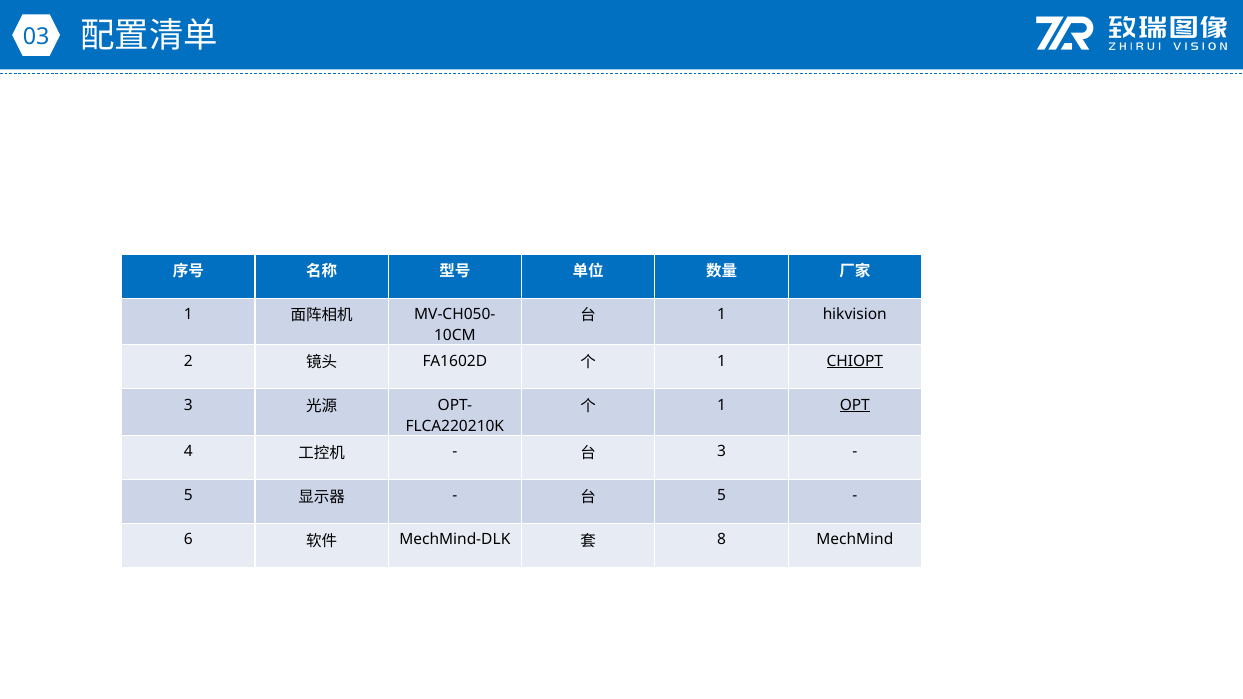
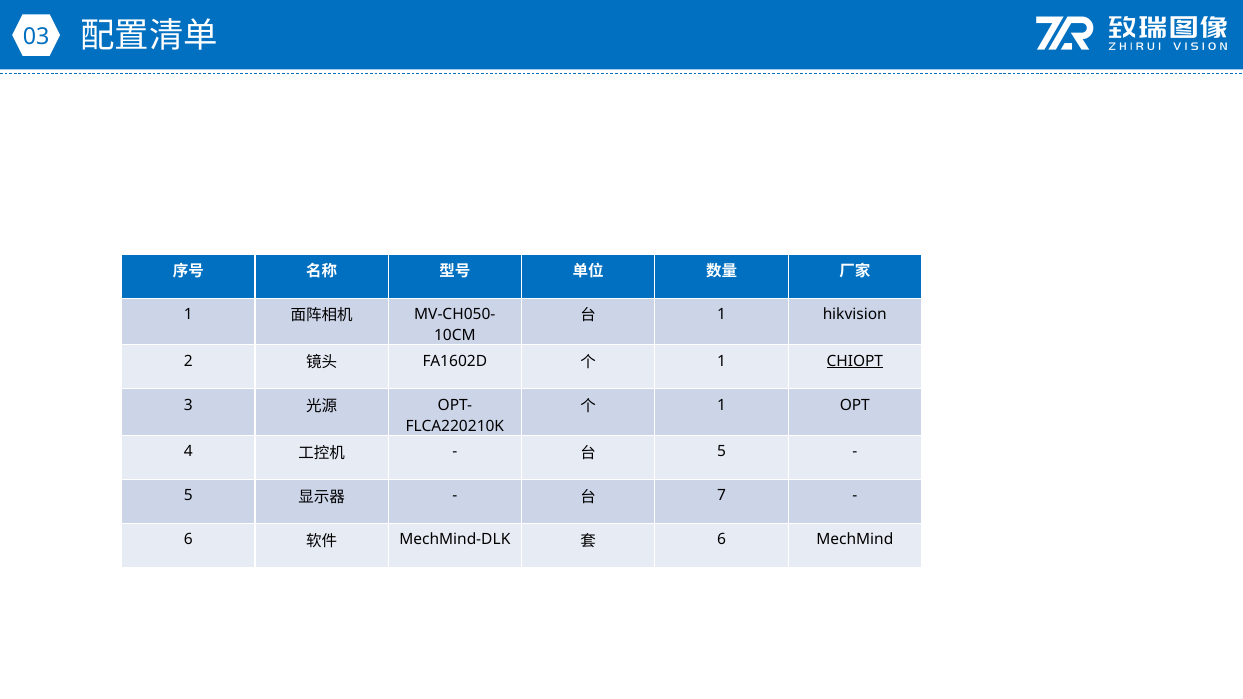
OPT underline: present -> none (855, 405)
3: 3 -> 5 (722, 452)
5: 5 -> 7 (722, 496)
8: 8 -> 6 (722, 540)
